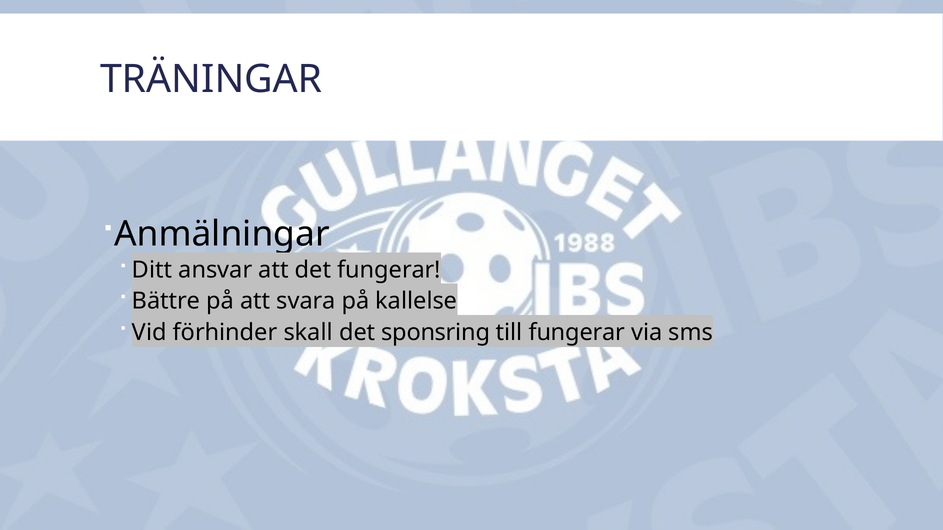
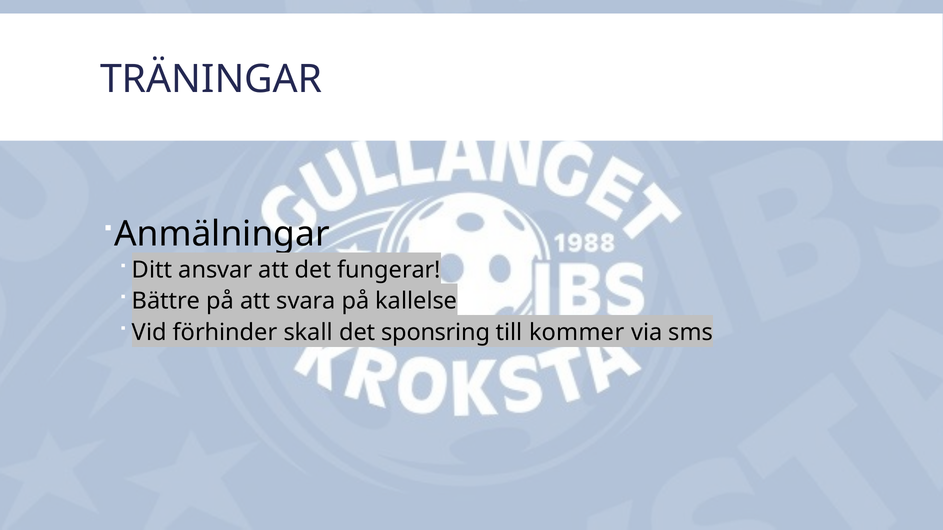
till fungerar: fungerar -> kommer (577, 333)
